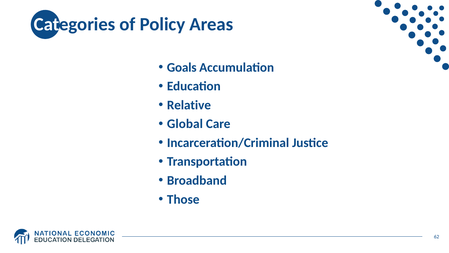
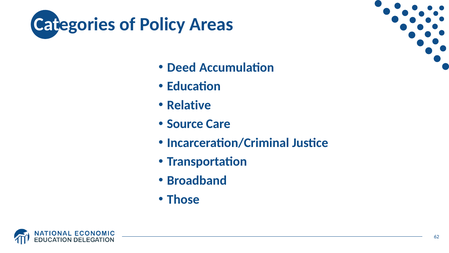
Goals: Goals -> Deed (182, 67)
Global: Global -> Source (185, 124)
